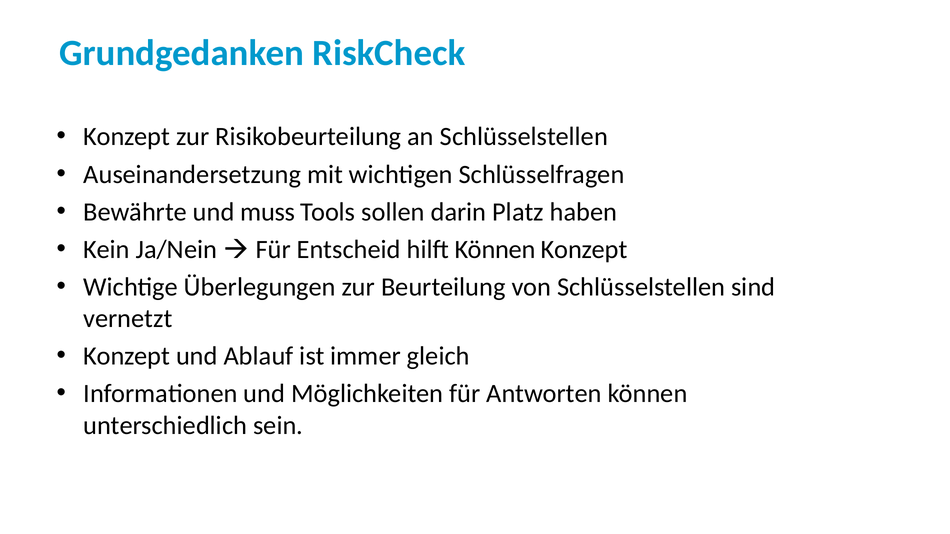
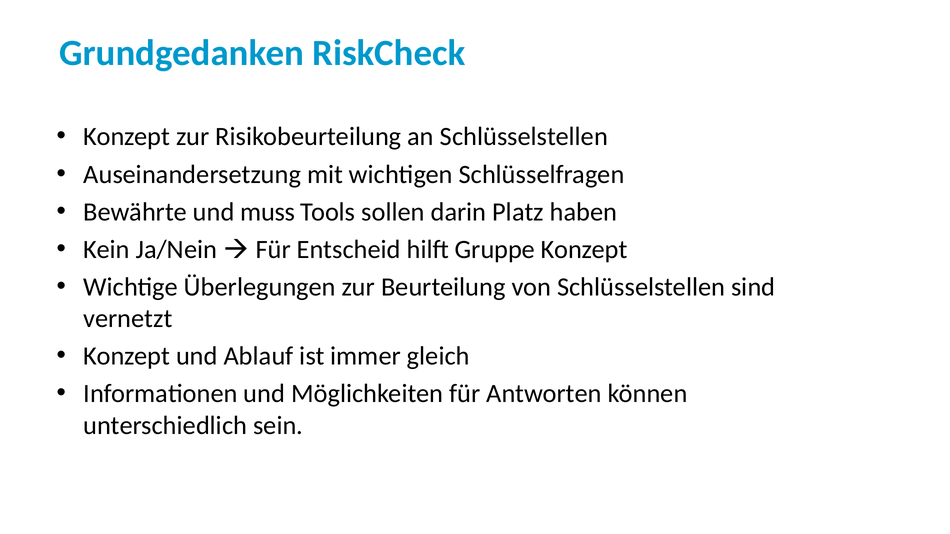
hilft Können: Können -> Gruppe (495, 250)
